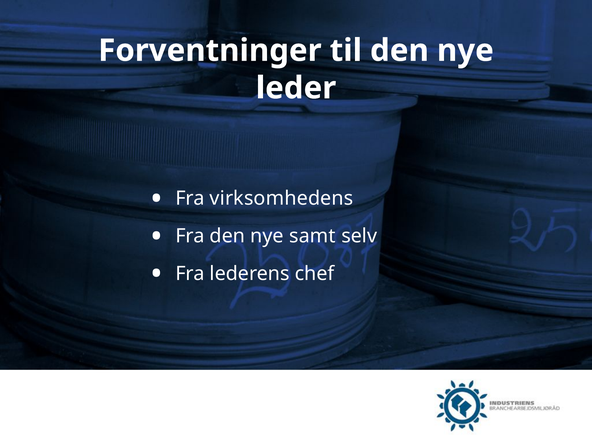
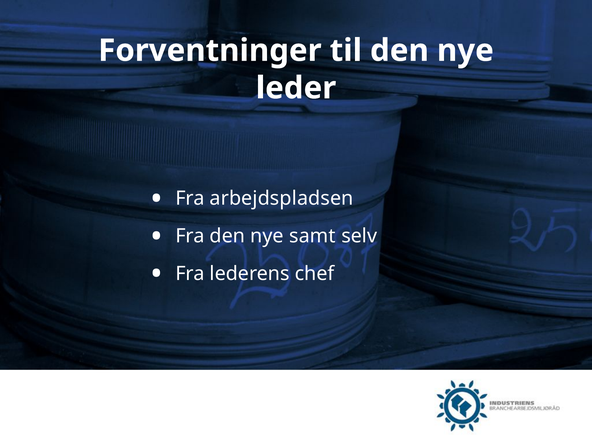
virksomhedens: virksomhedens -> arbejdspladsen (282, 198)
